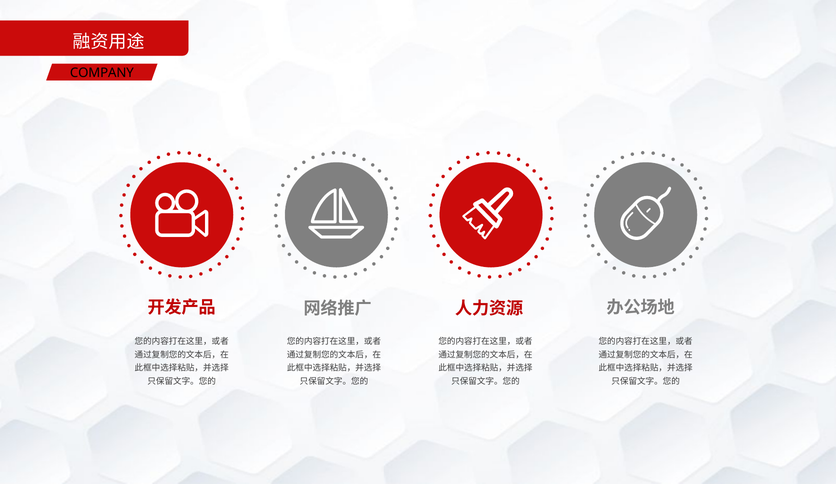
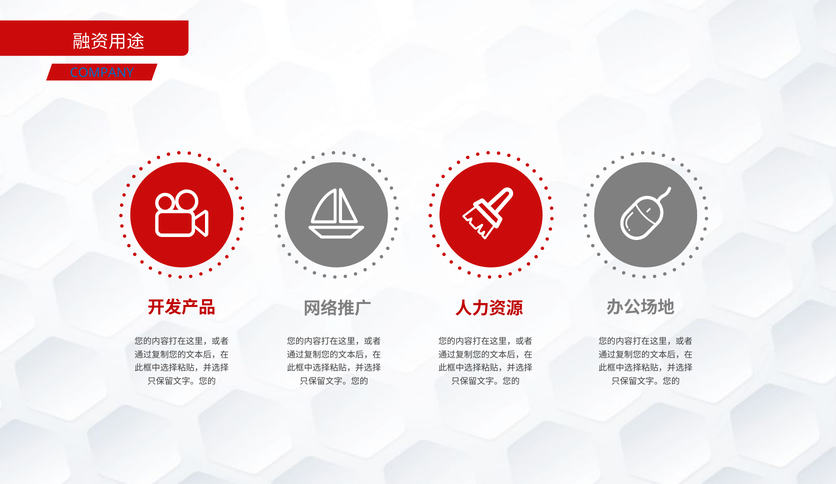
COMPANY colour: black -> blue (102, 73)
